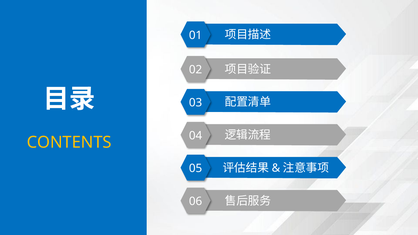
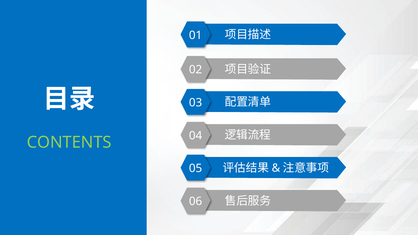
CONTENTS colour: yellow -> light green (69, 142)
